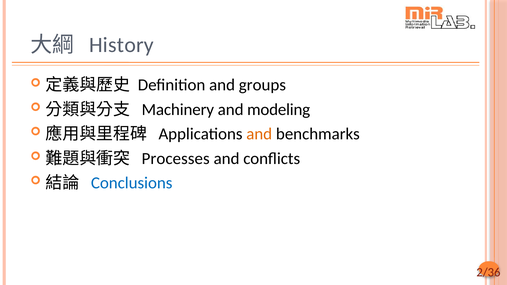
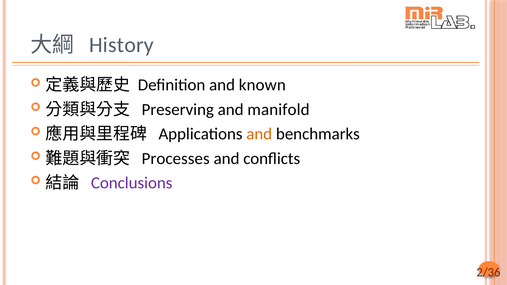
groups: groups -> known (262, 85)
Machinery: Machinery -> Preserving (178, 110)
modeling: modeling -> manifold (278, 110)
Conclusions colour: blue -> purple (132, 183)
